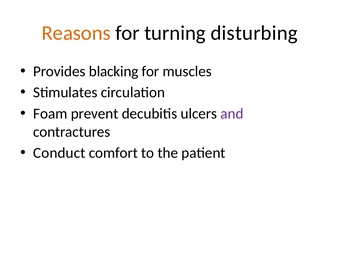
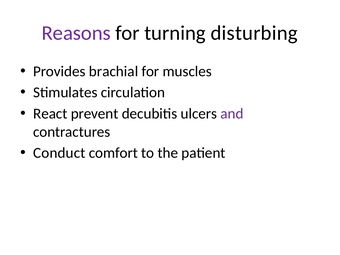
Reasons colour: orange -> purple (76, 33)
blacking: blacking -> brachial (114, 71)
Foam: Foam -> React (50, 114)
